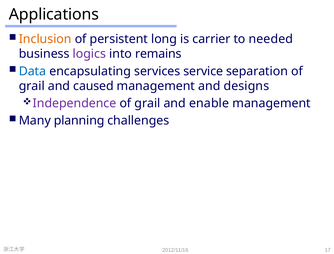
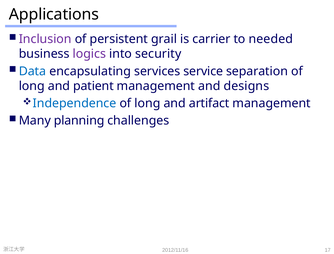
Inclusion colour: orange -> purple (45, 39)
long: long -> grail (164, 39)
remains: remains -> security (158, 54)
grail: grail -> long (32, 86)
caused: caused -> patient (93, 86)
Independence colour: purple -> blue (75, 104)
grail: grail -> long (147, 104)
enable: enable -> artifact (209, 104)
